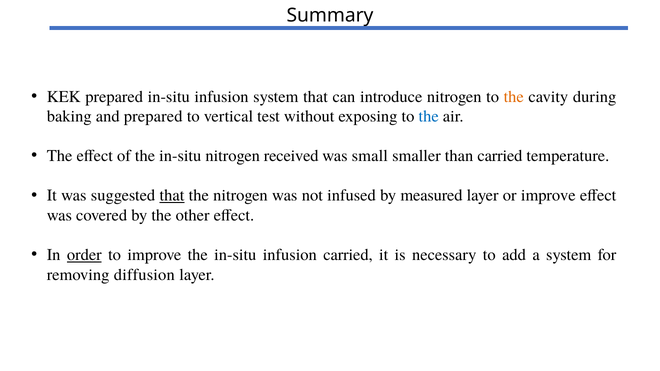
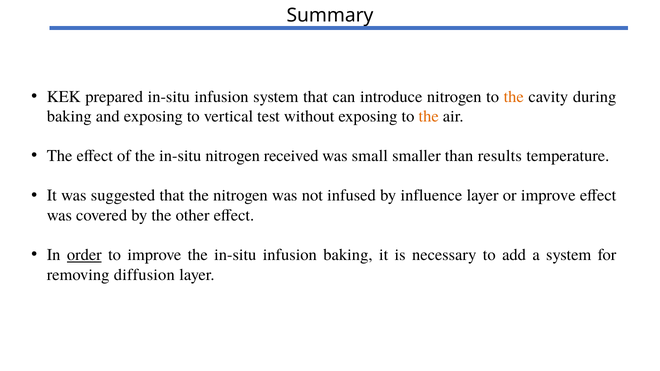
and prepared: prepared -> exposing (153, 116)
the colour: blue -> orange (429, 116)
than carried: carried -> results (500, 156)
that underline: present -> none (172, 196)
measured: measured -> influence (431, 196)
infusion carried: carried -> baking (348, 255)
